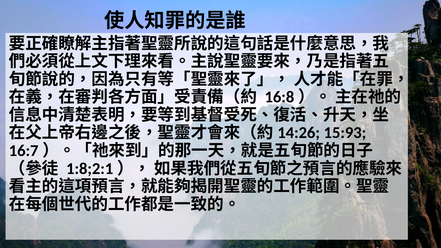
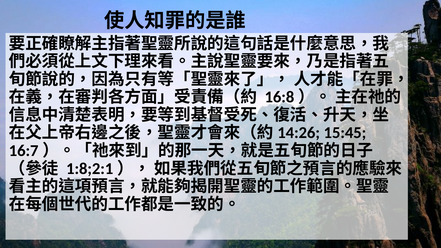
15:93: 15:93 -> 15:45 (345, 133)
